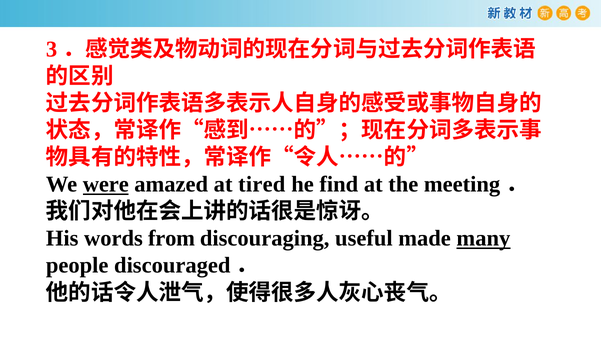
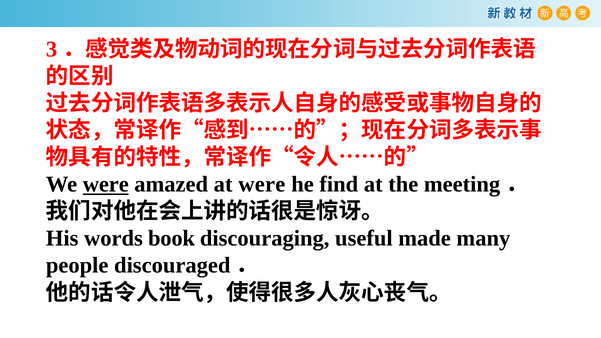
at tired: tired -> were (262, 184)
from: from -> book (172, 239)
many underline: present -> none (483, 239)
